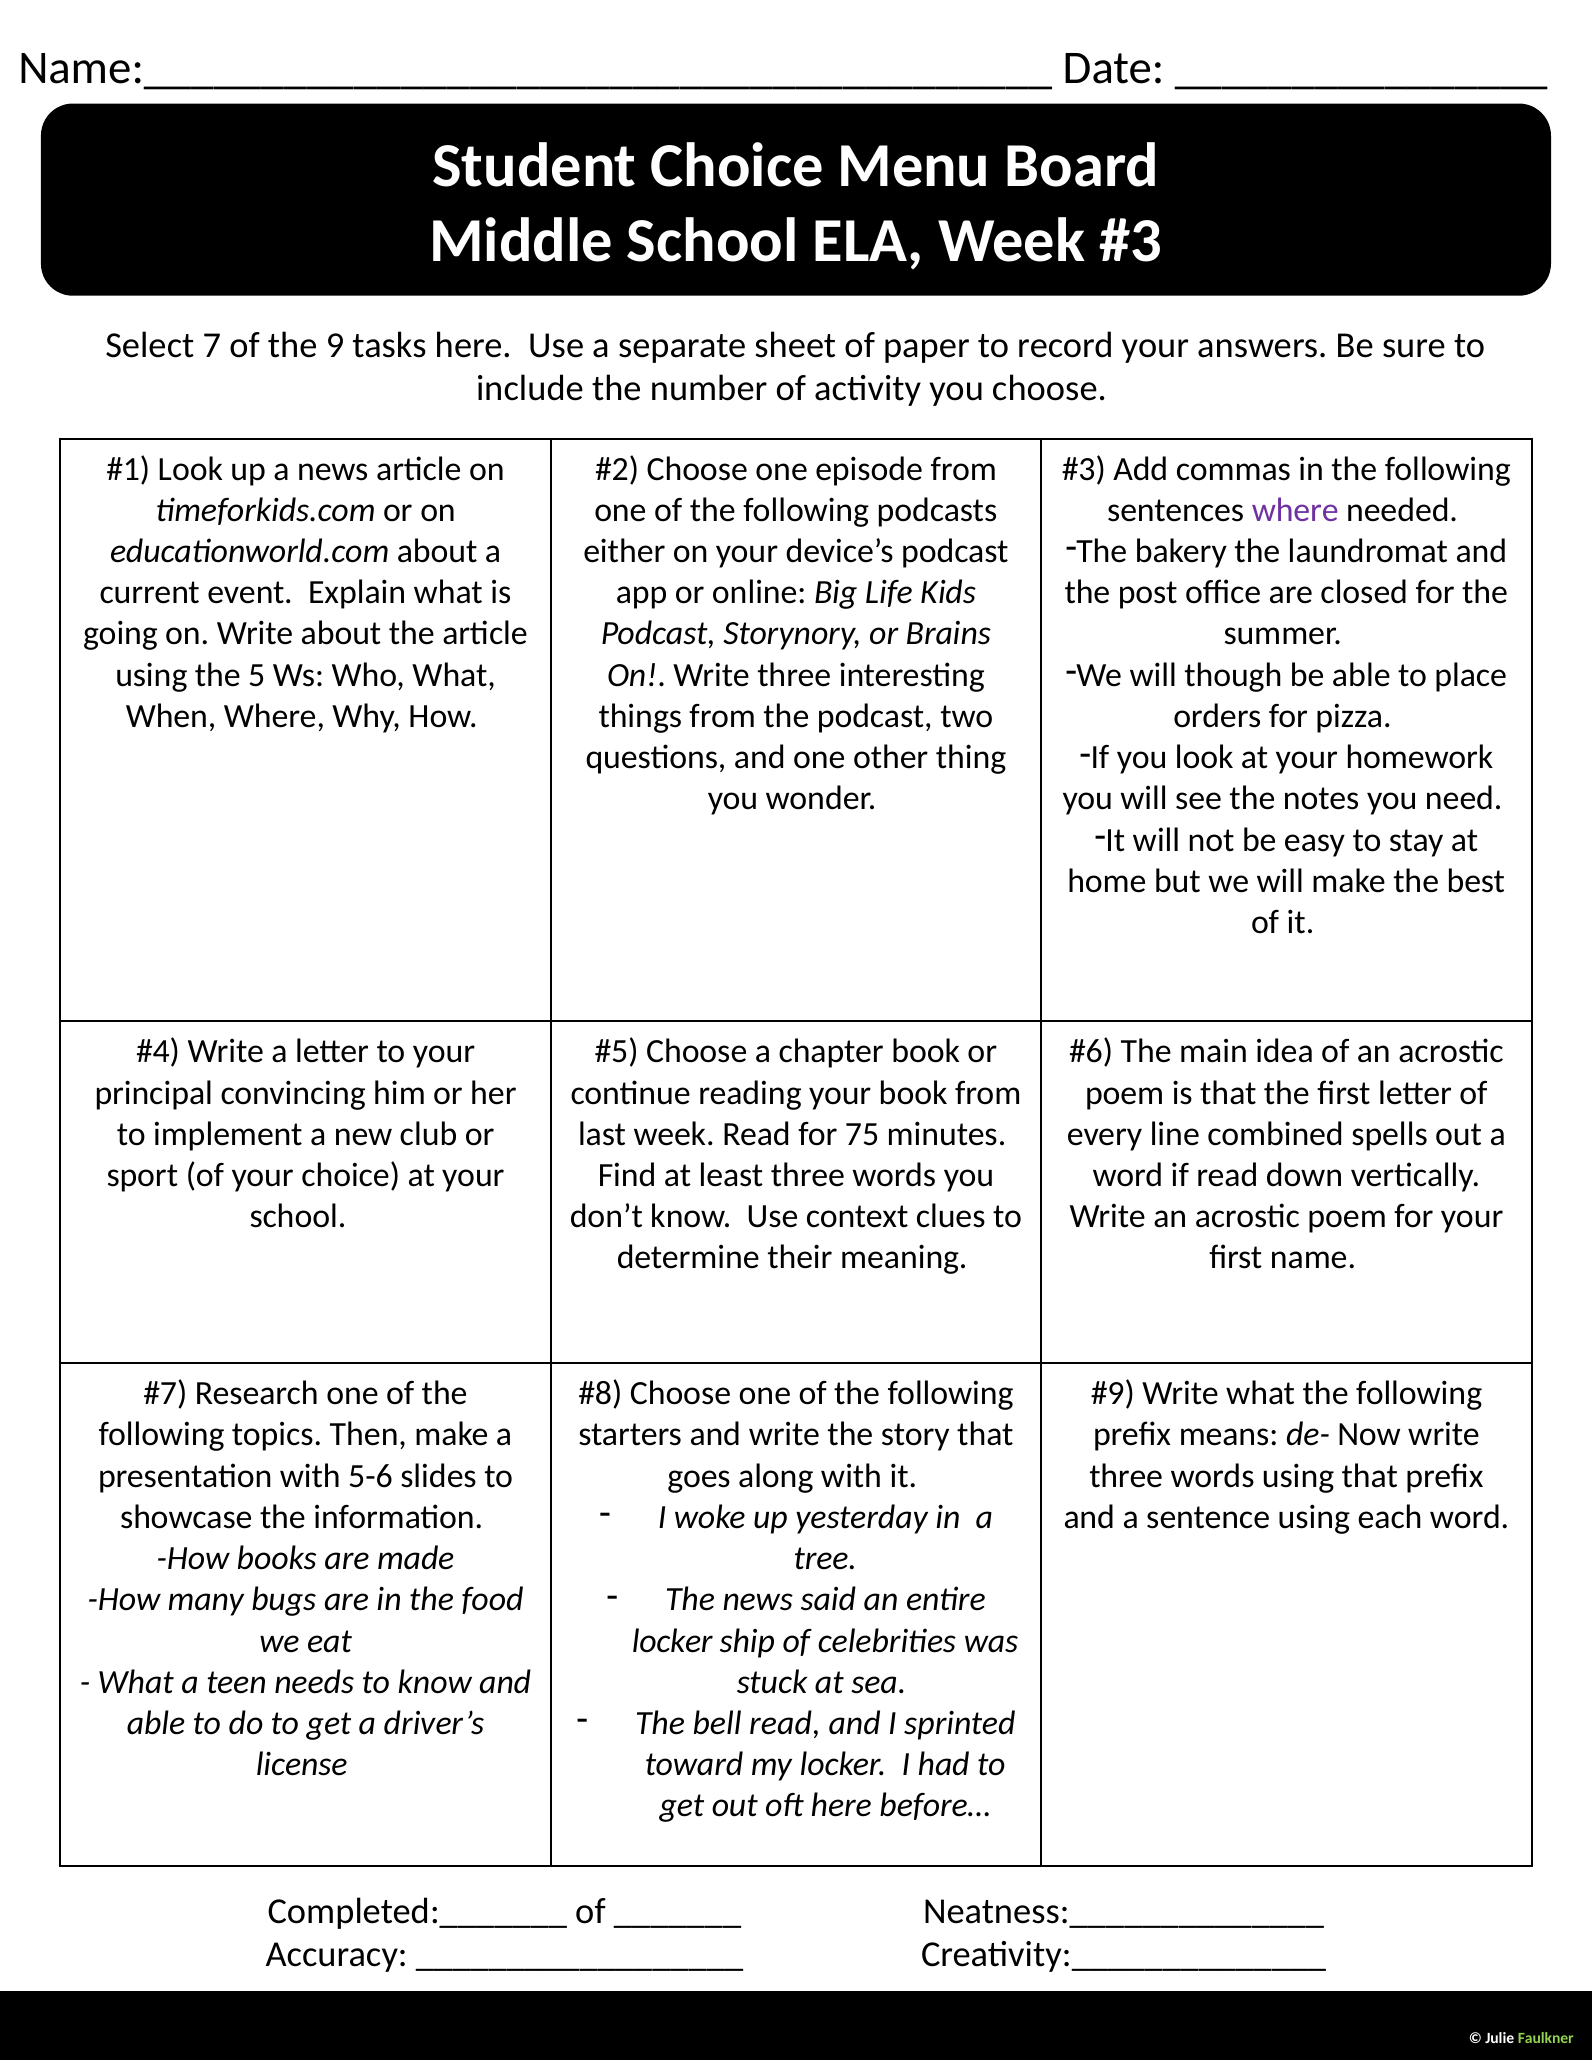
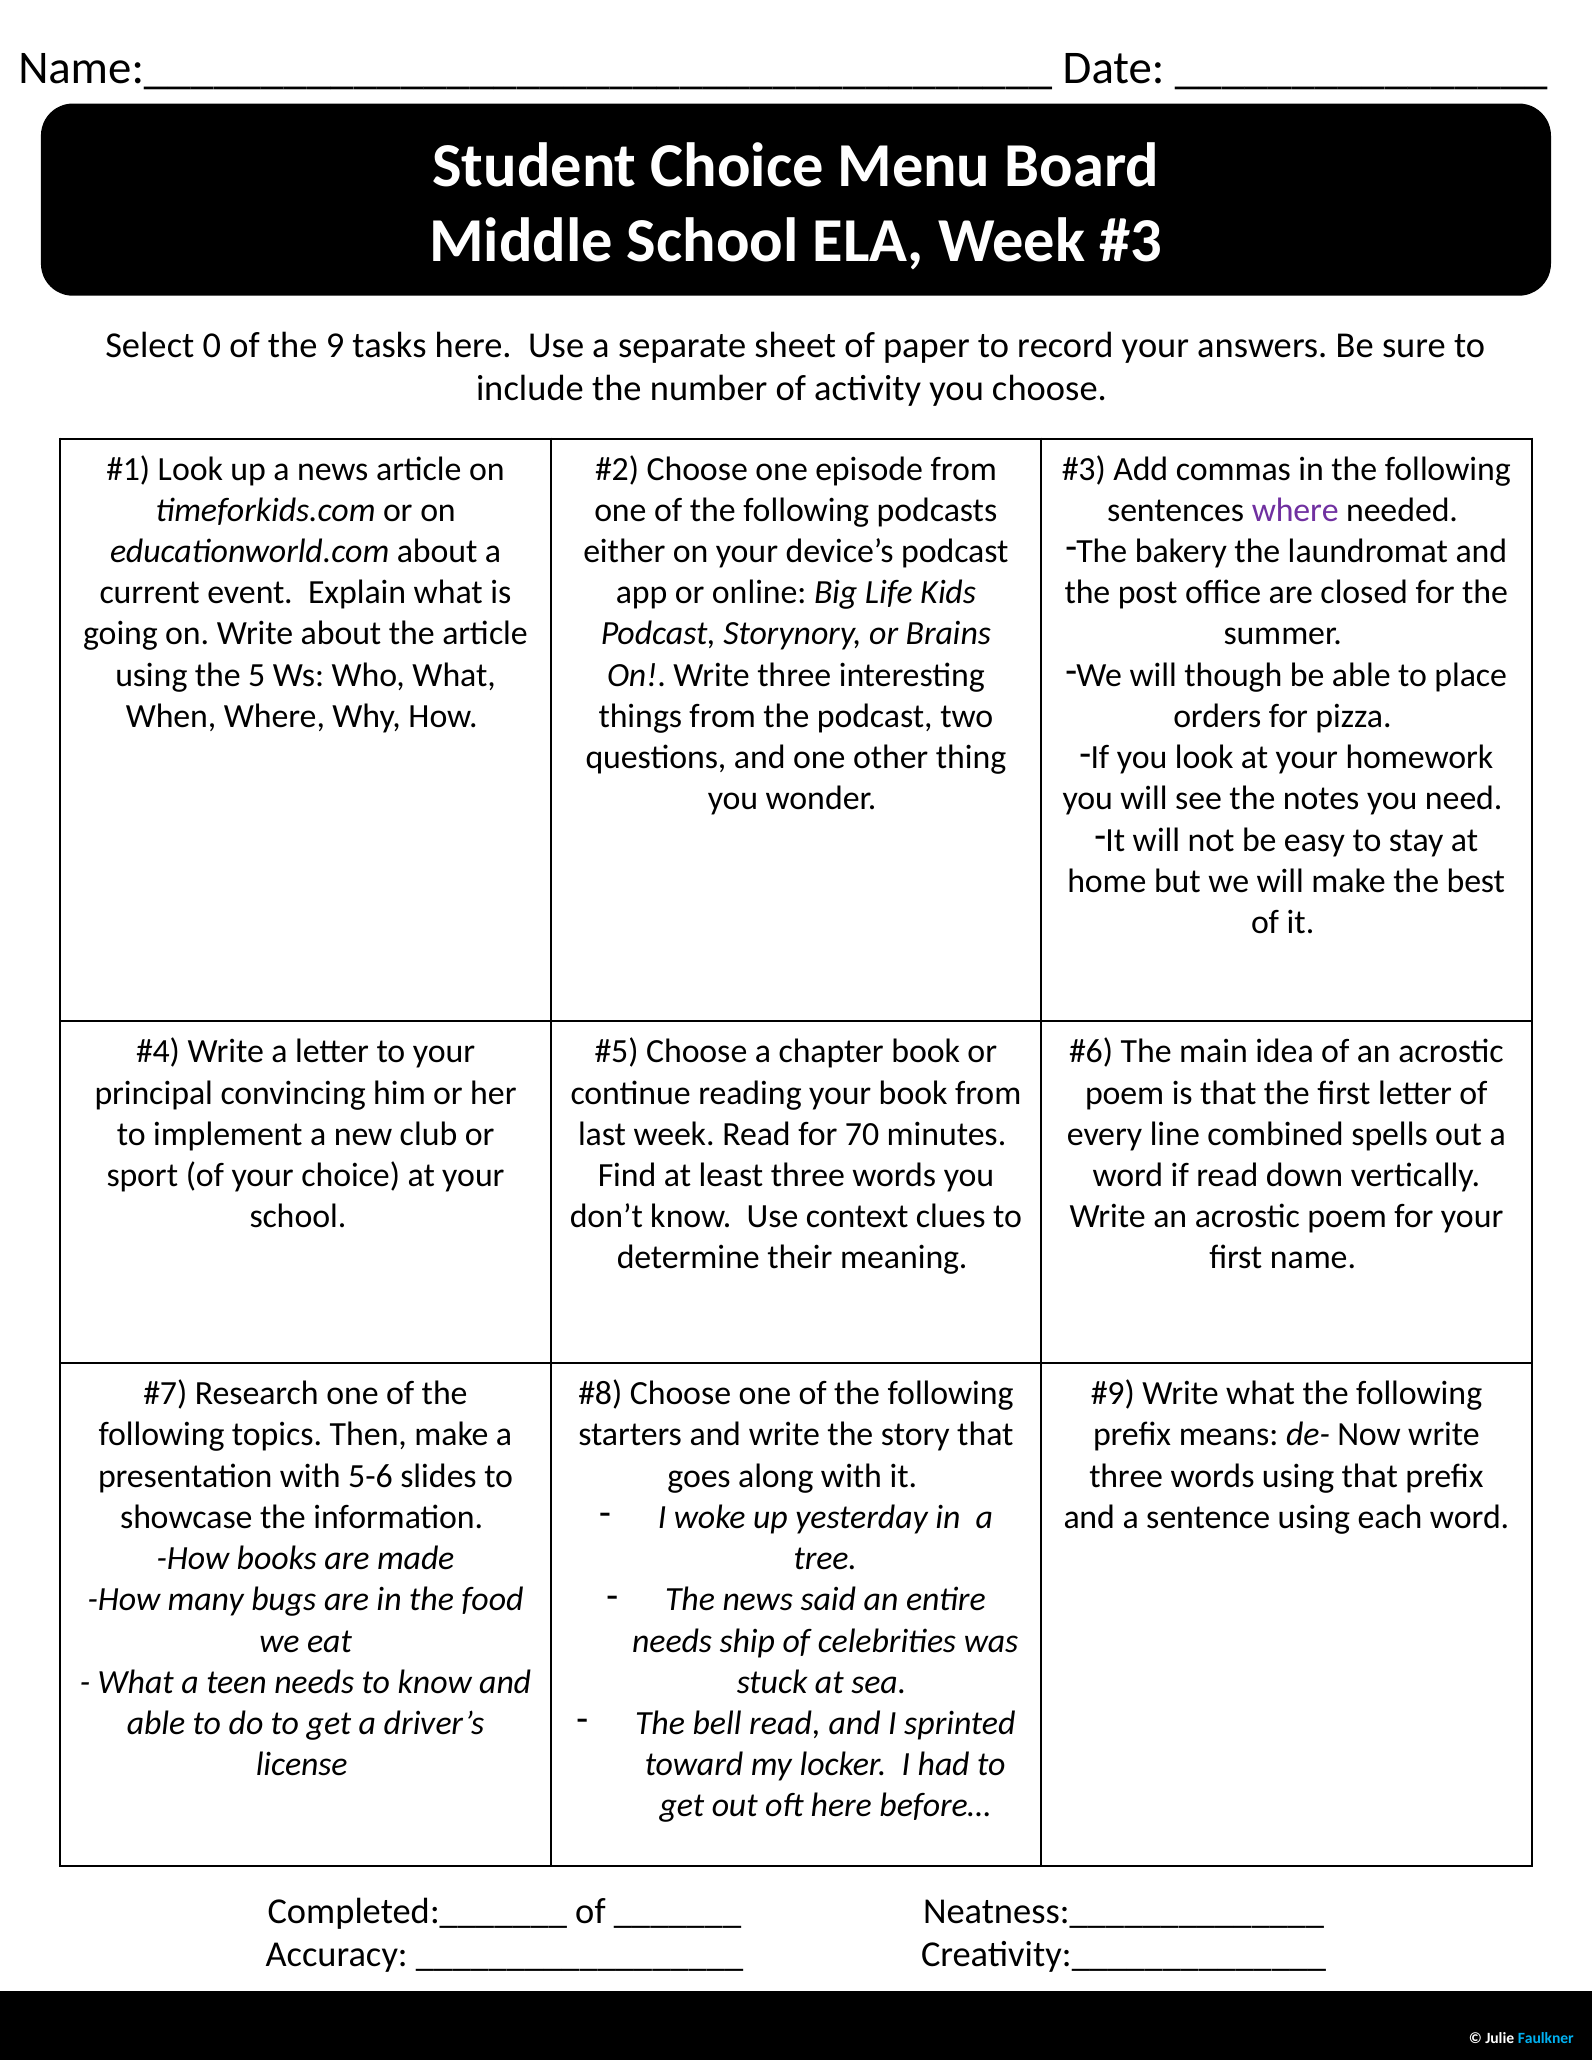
7: 7 -> 0 (212, 345)
75: 75 -> 70 (862, 1134)
locker: locker -> needs (672, 1641)
Faulkner colour: light green -> light blue (1546, 2038)
